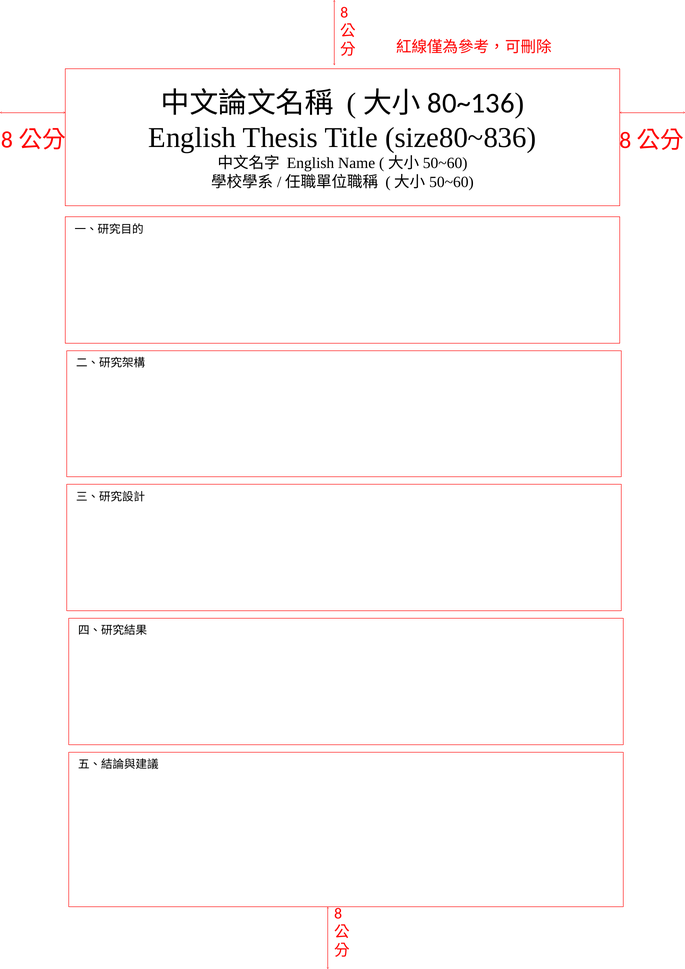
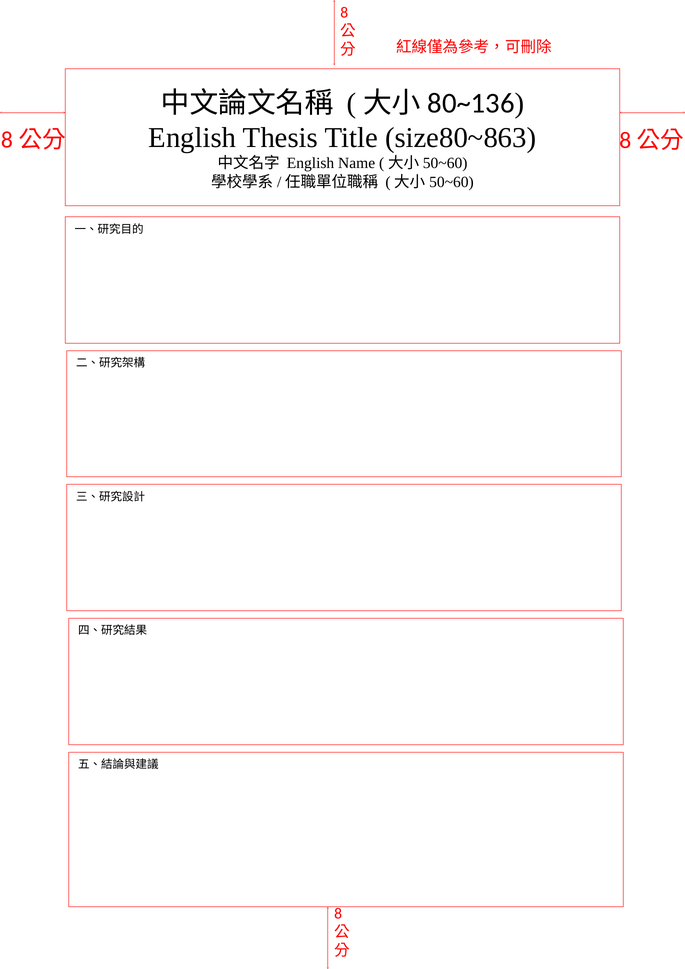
size80~836: size80~836 -> size80~863 (461, 138)
